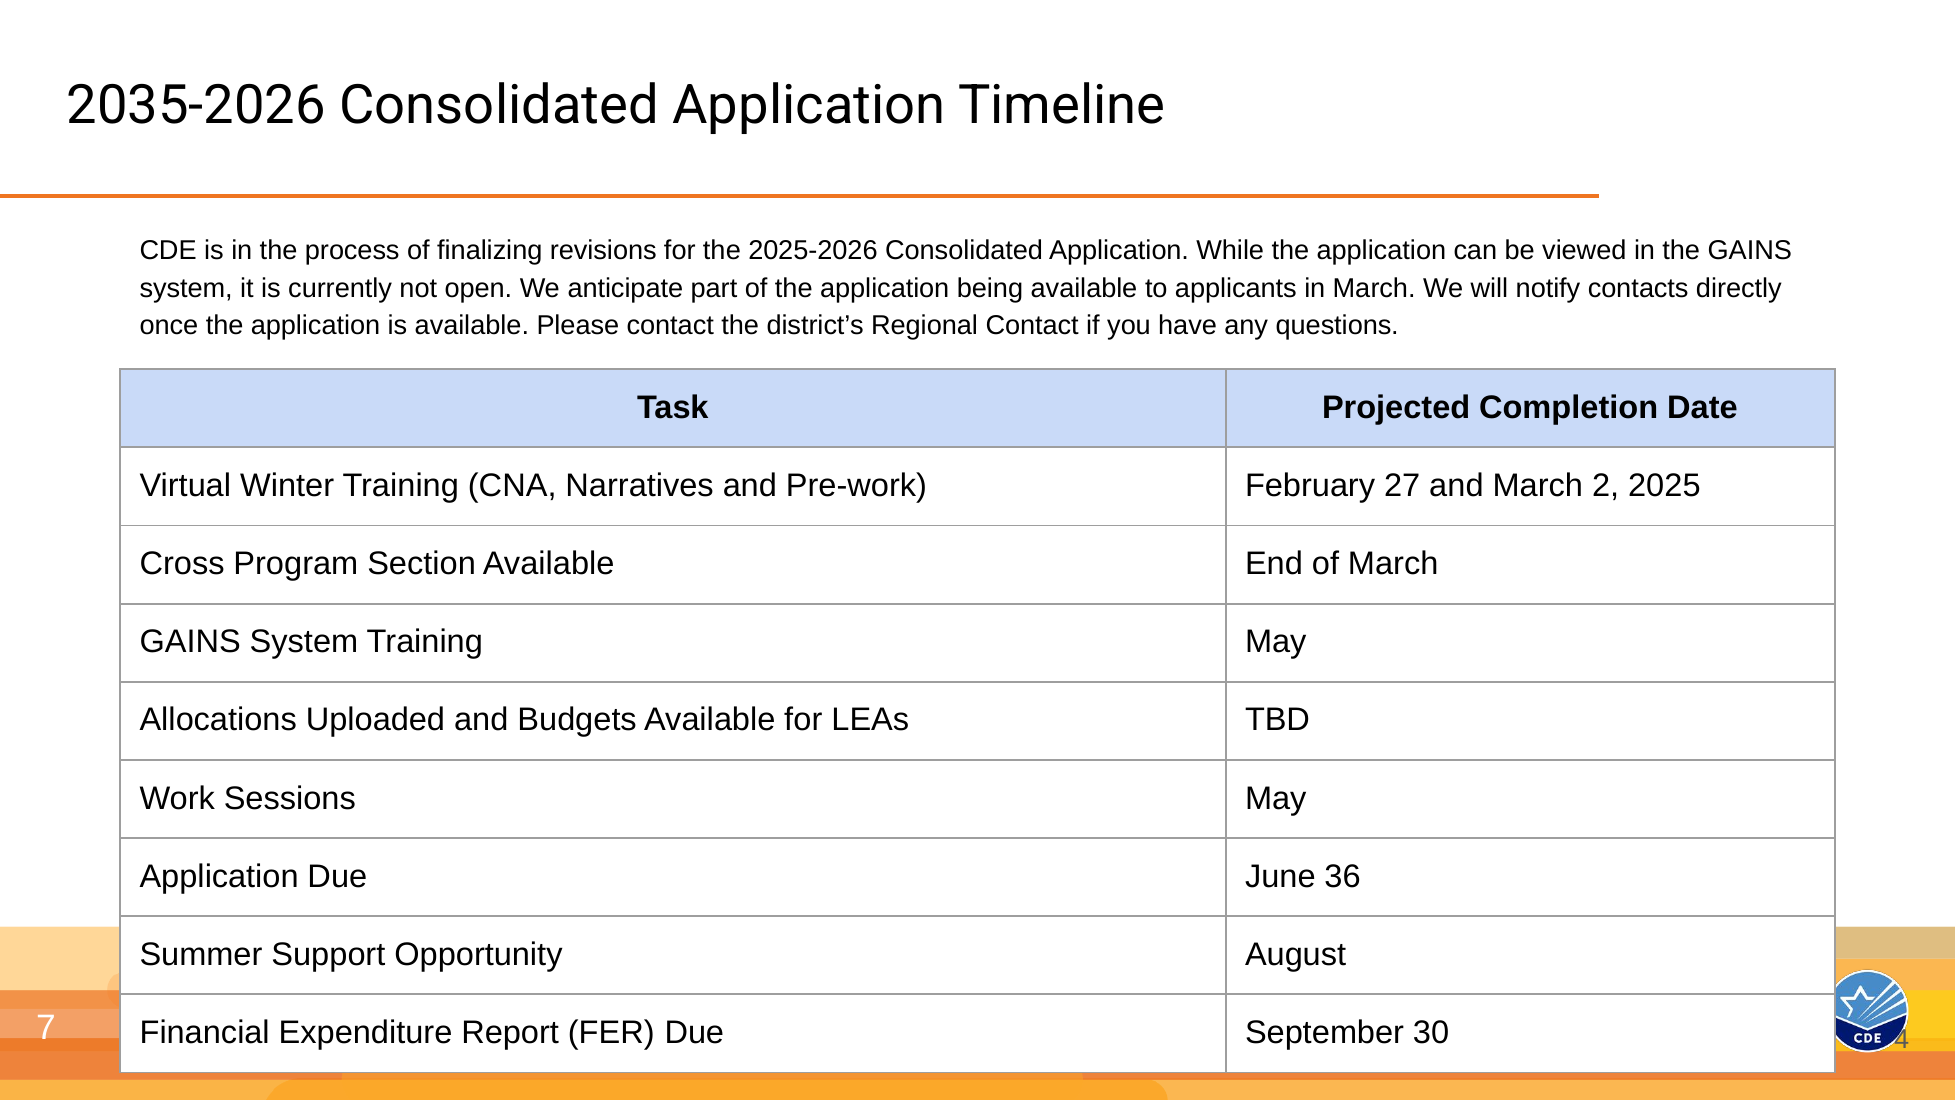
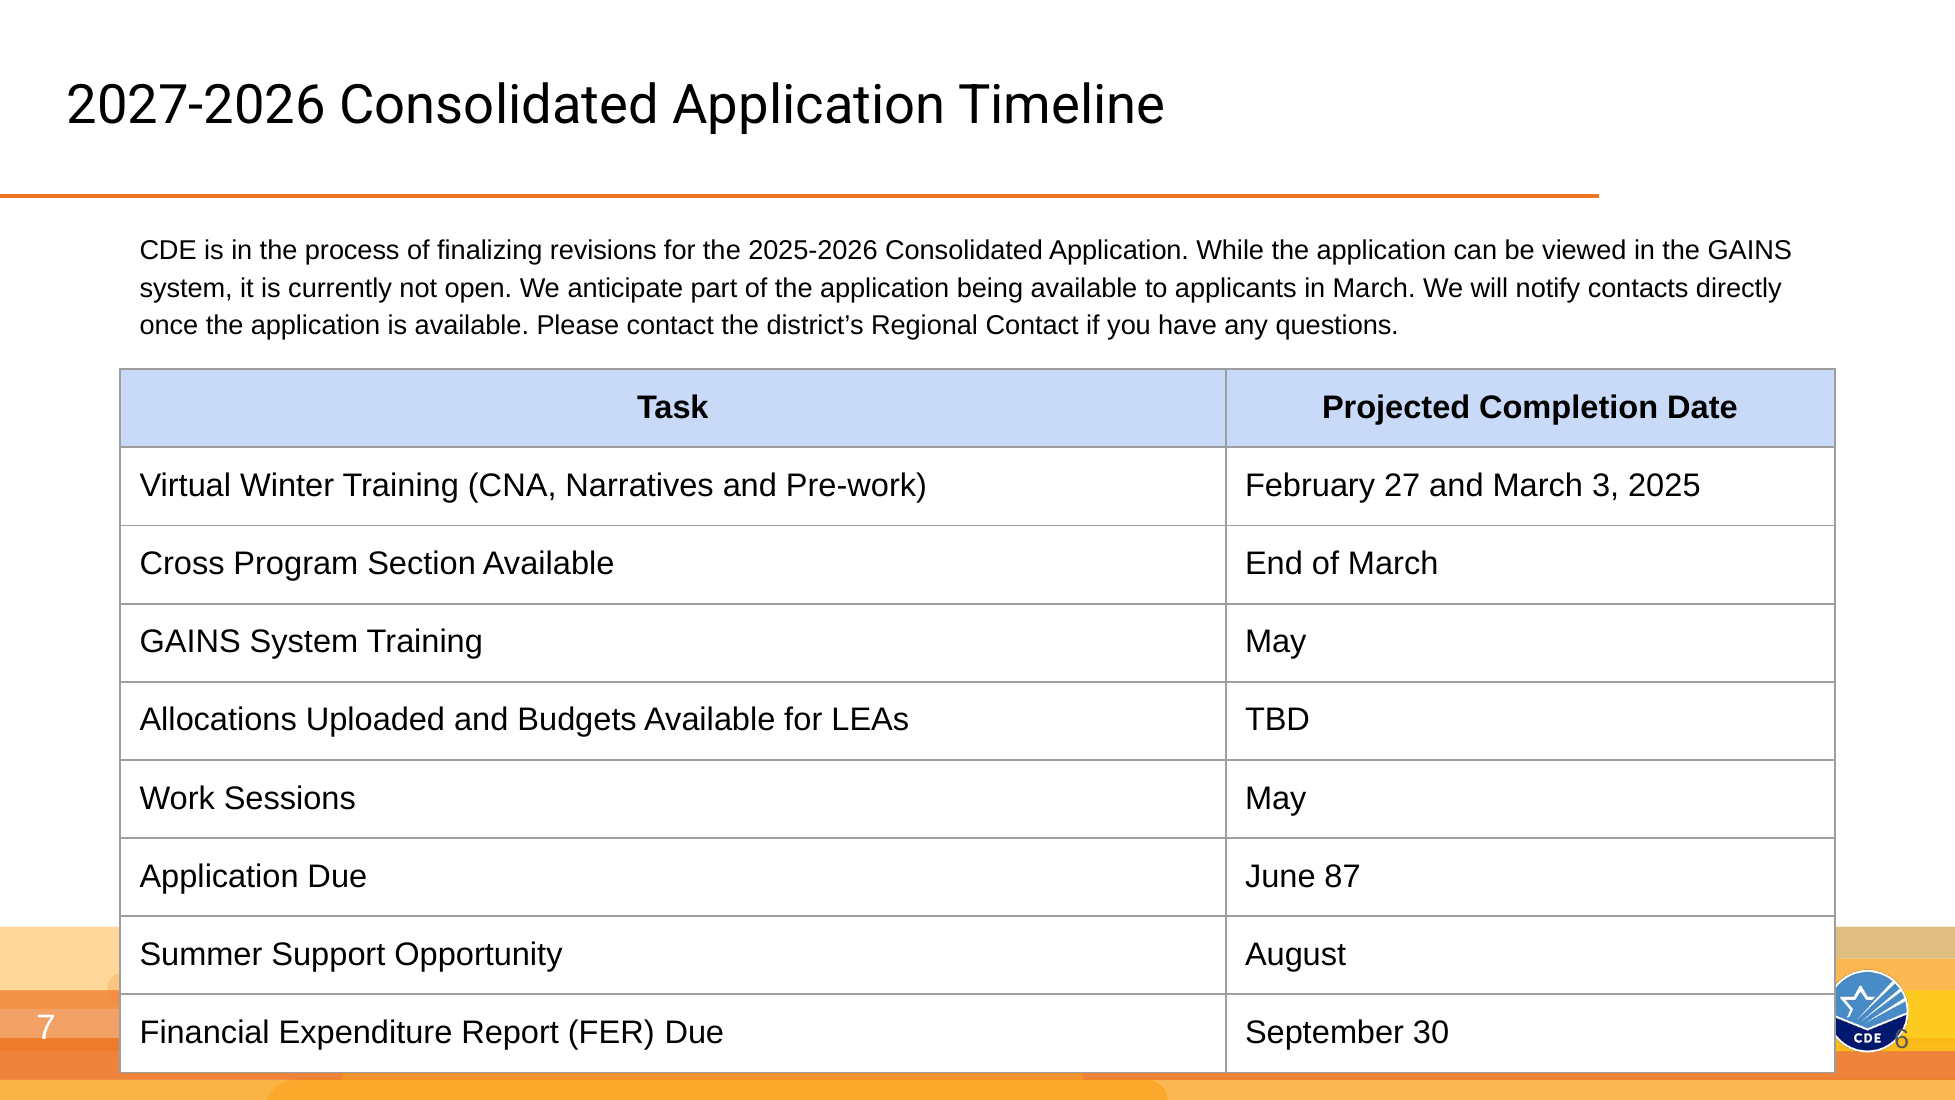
2035-2026: 2035-2026 -> 2027-2026 (196, 105)
2: 2 -> 3 (1606, 486)
36: 36 -> 87 (1343, 876)
4: 4 -> 6 (1902, 1039)
